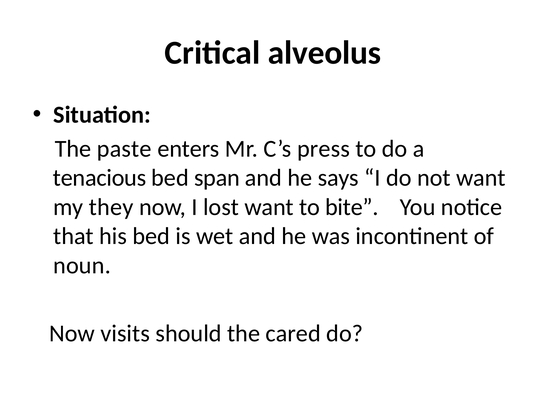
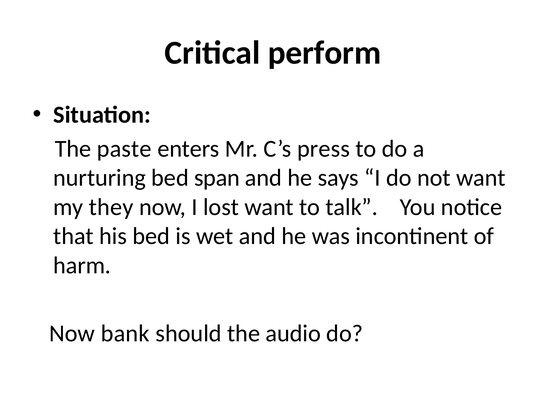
alveolus: alveolus -> perform (324, 53)
tenacious: tenacious -> nurturing (100, 178)
bite: bite -> talk (352, 207)
noun: noun -> harm (82, 265)
visits: visits -> bank (125, 333)
cared: cared -> audio (293, 333)
